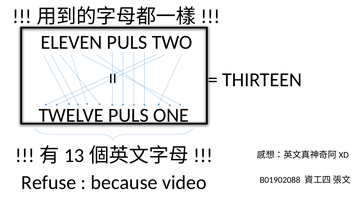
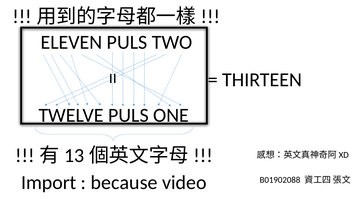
Refuse: Refuse -> Import (49, 183)
